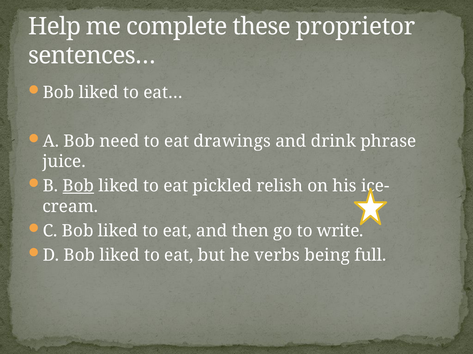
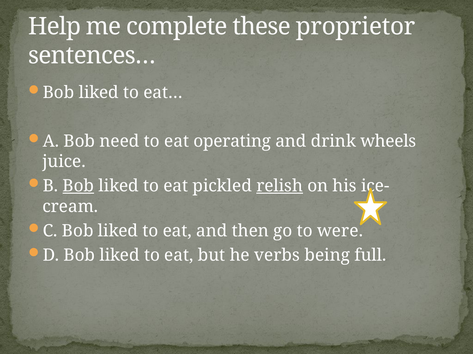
drawings: drawings -> operating (232, 141)
phrase: phrase -> wheels (388, 141)
relish underline: none -> present (280, 186)
write: write -> were (340, 231)
